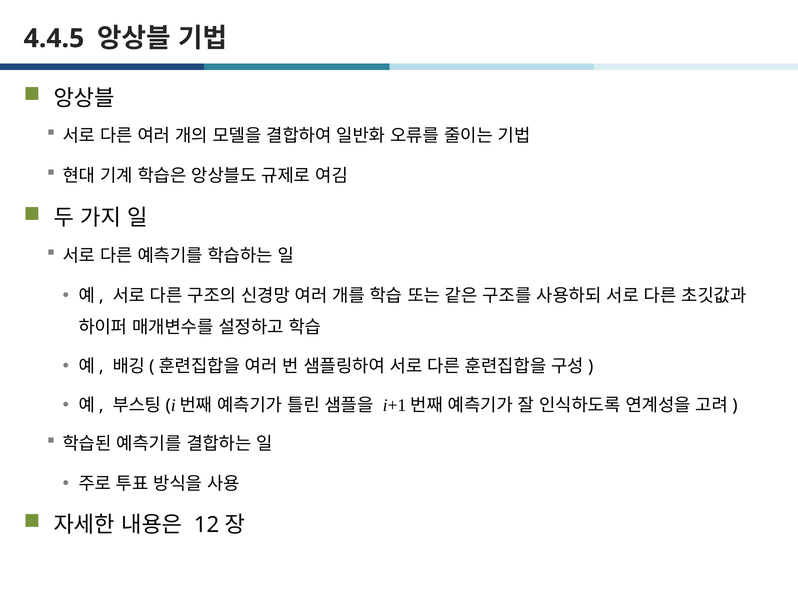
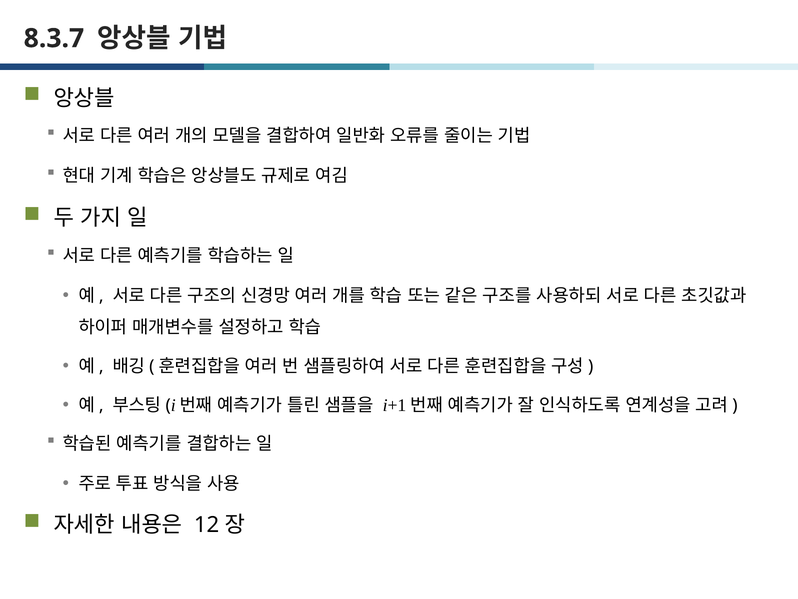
4.4.5: 4.4.5 -> 8.3.7 (54, 38)
